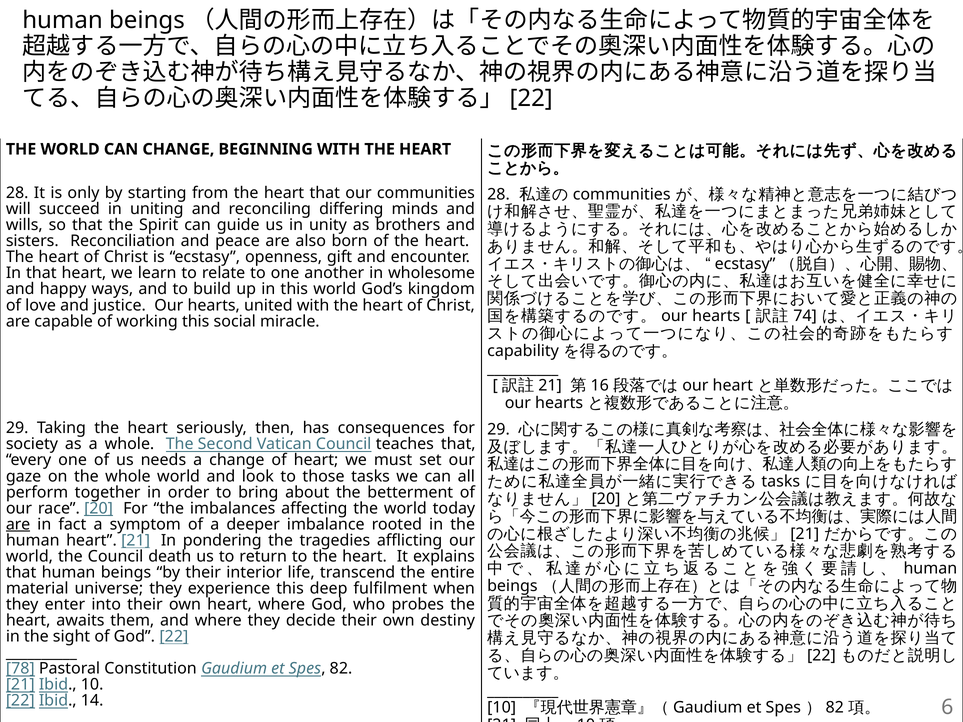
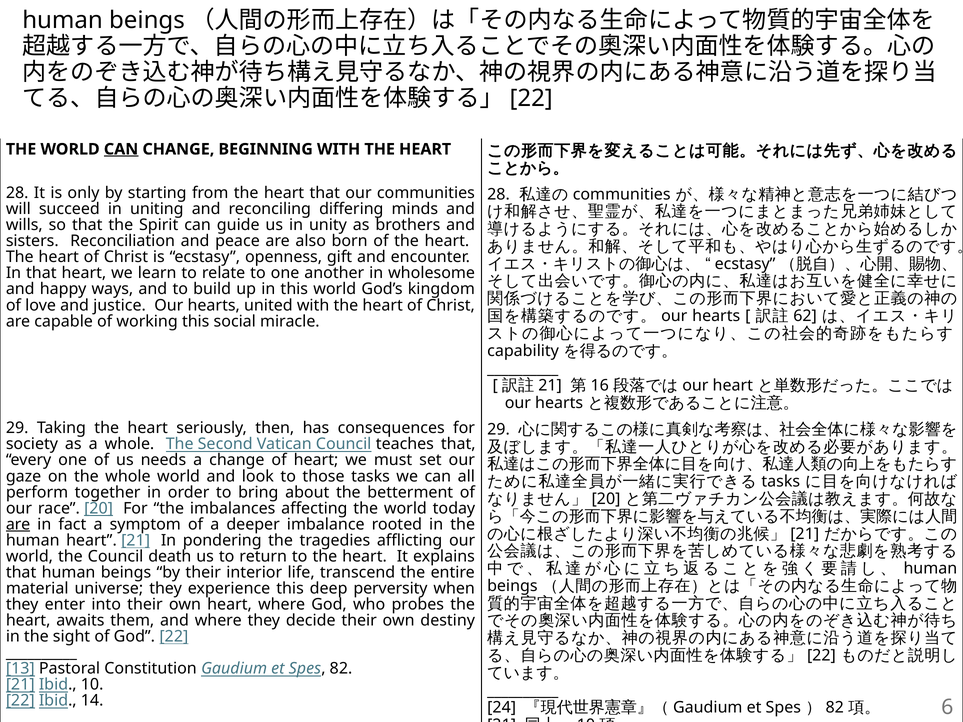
CAN underline: none -> present (121, 149)
74: 74 -> 62 (805, 316)
fulfilment: fulfilment -> perversity (390, 589)
78: 78 -> 13 (20, 669)
10: 10 -> 24 (502, 708)
